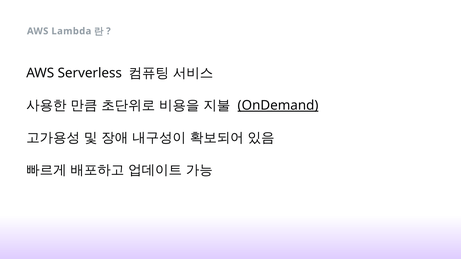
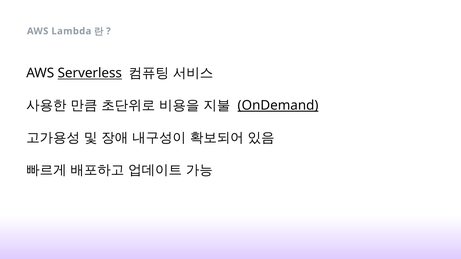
Serverless underline: none -> present (90, 73)
